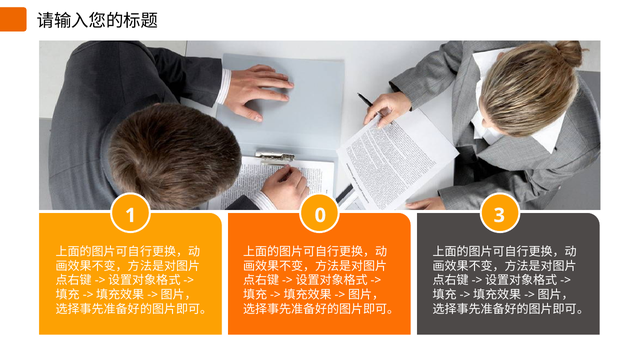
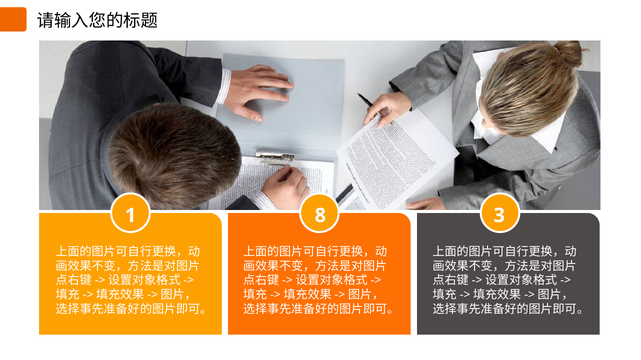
0: 0 -> 8 (320, 216)
